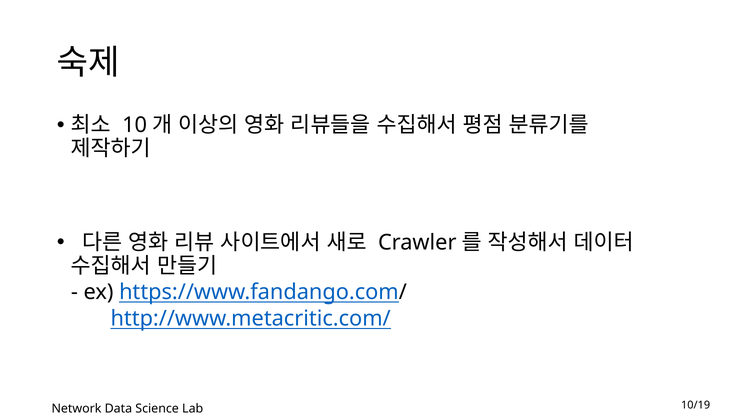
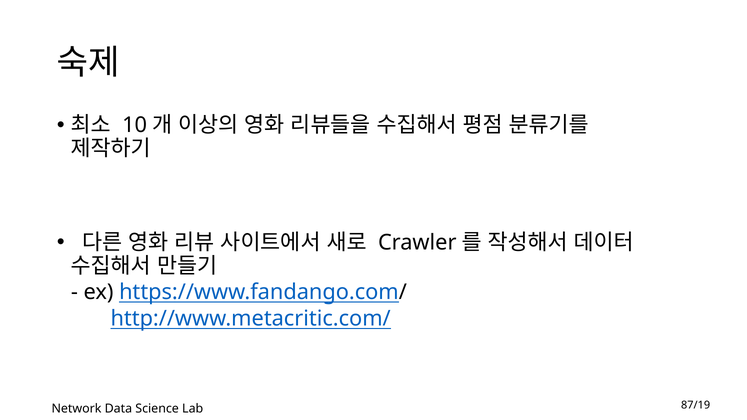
10/19: 10/19 -> 87/19 (696, 405)
